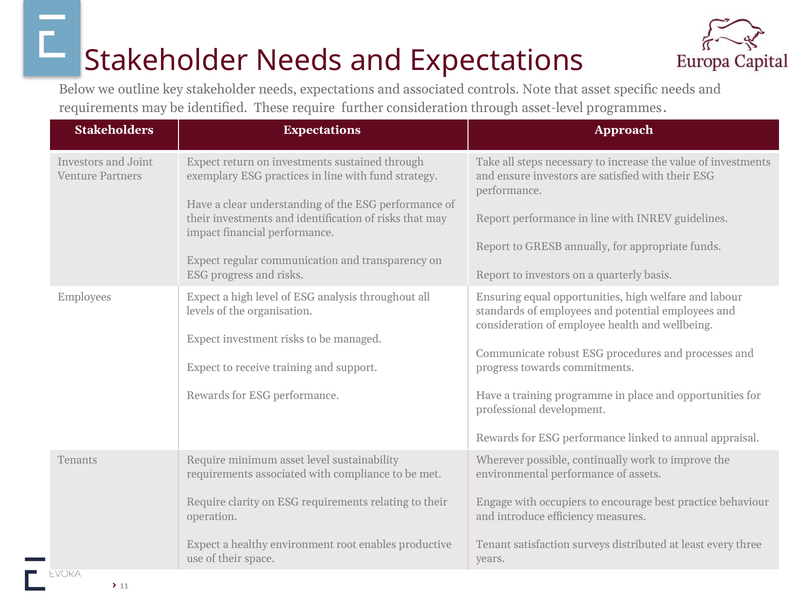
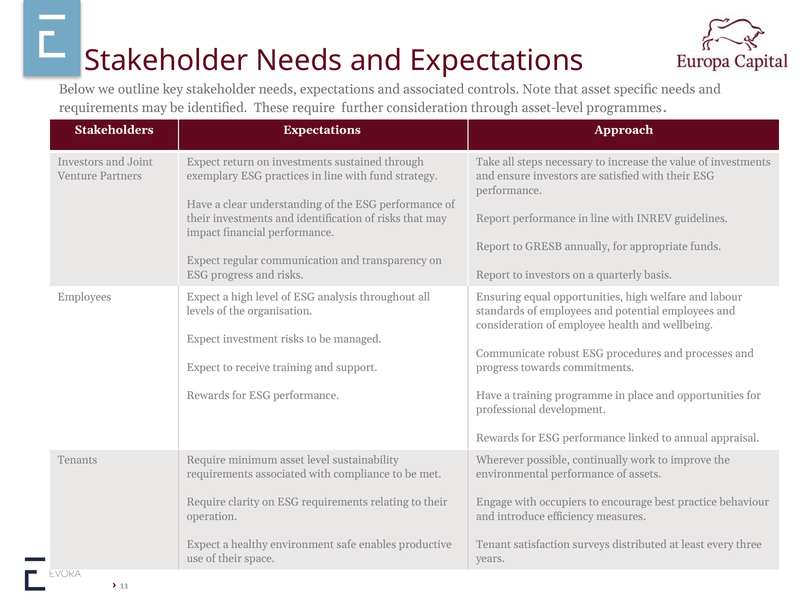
root: root -> safe (346, 545)
